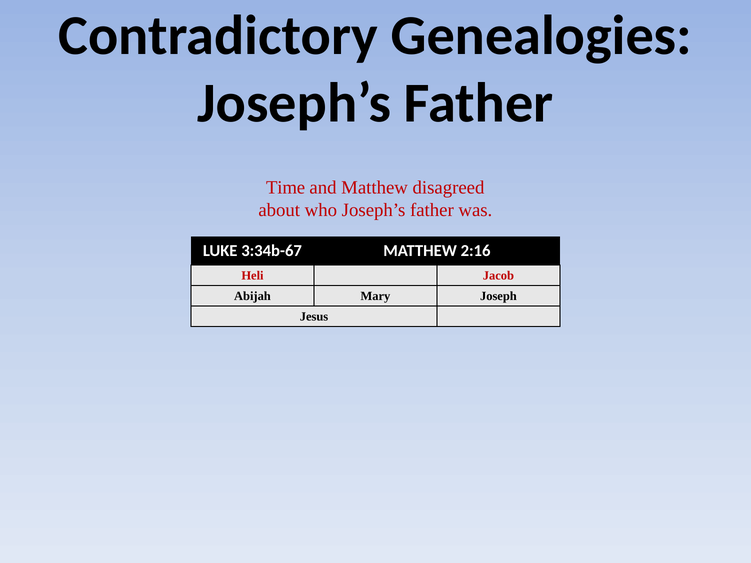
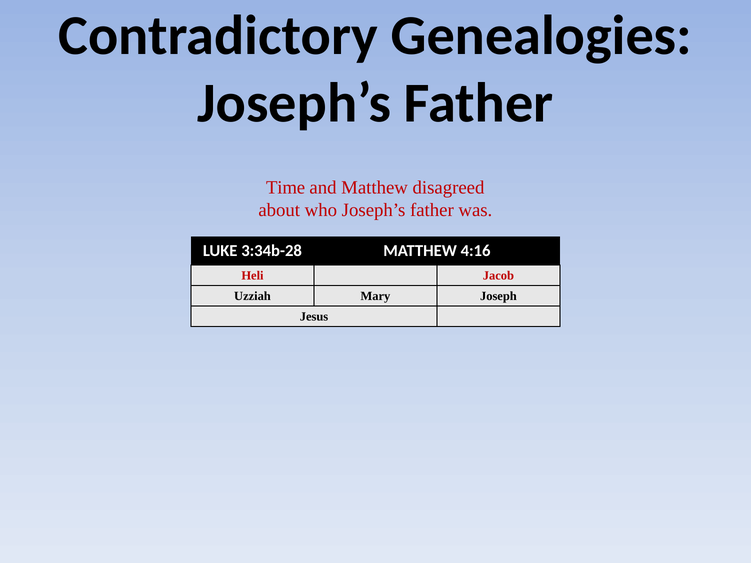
3:34b-67: 3:34b-67 -> 3:34b-28 (272, 251)
2:16: 2:16 -> 4:16 (476, 251)
Abijah: Abijah -> Uzziah (252, 296)
